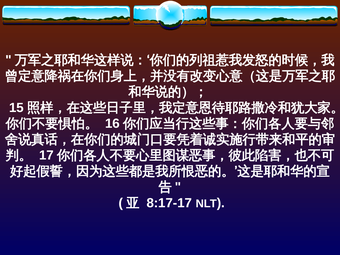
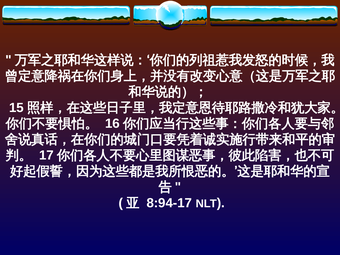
8:17-17: 8:17-17 -> 8:94-17 (169, 203)
